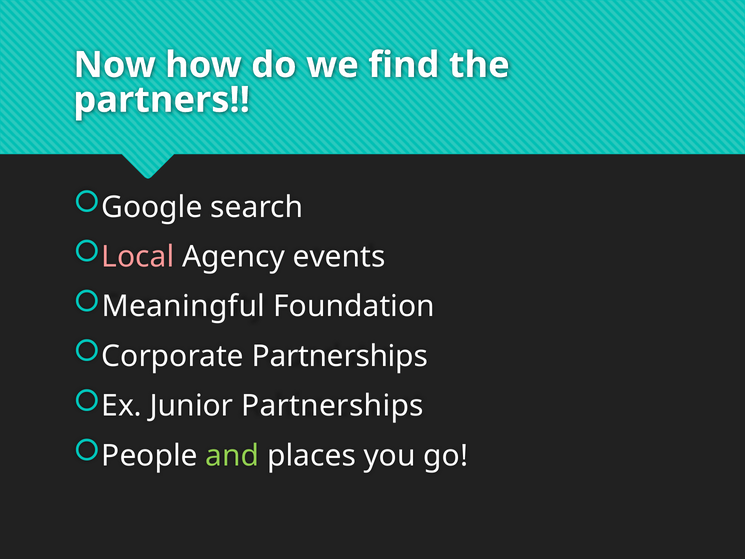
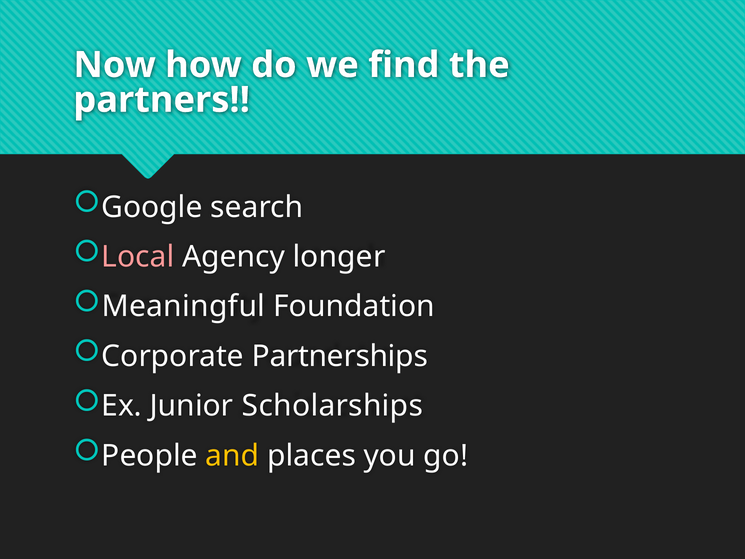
events: events -> longer (339, 257)
Junior Partnerships: Partnerships -> Scholarships (332, 406)
and colour: light green -> yellow (232, 455)
